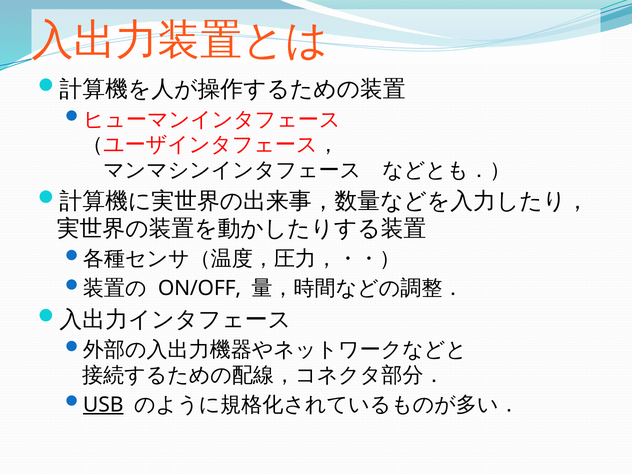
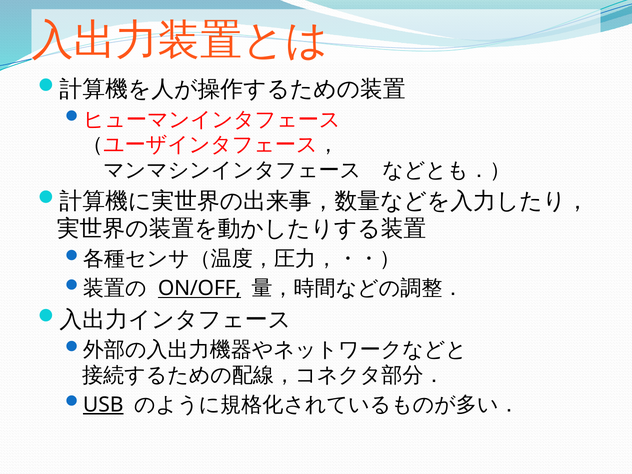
ON/OFF underline: none -> present (199, 288)
